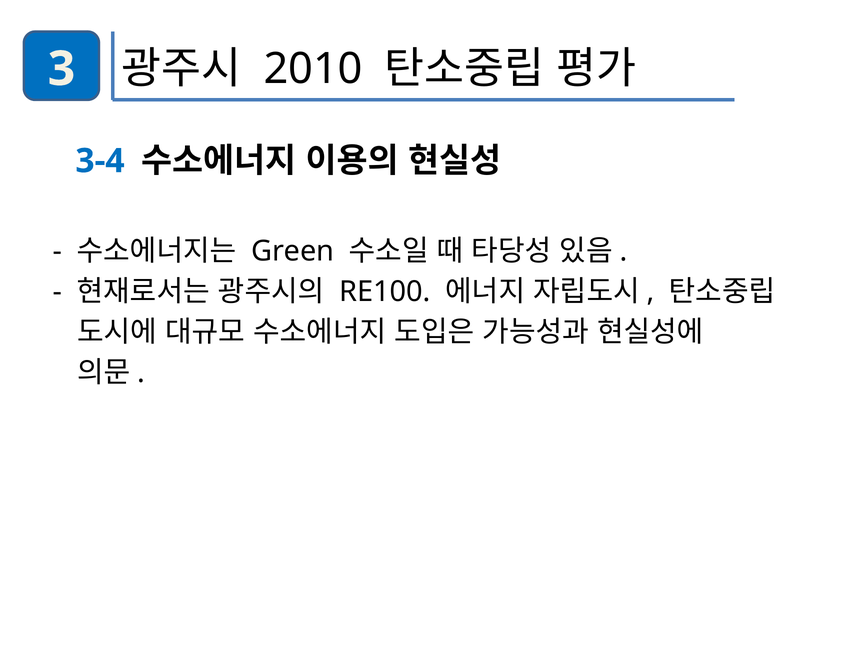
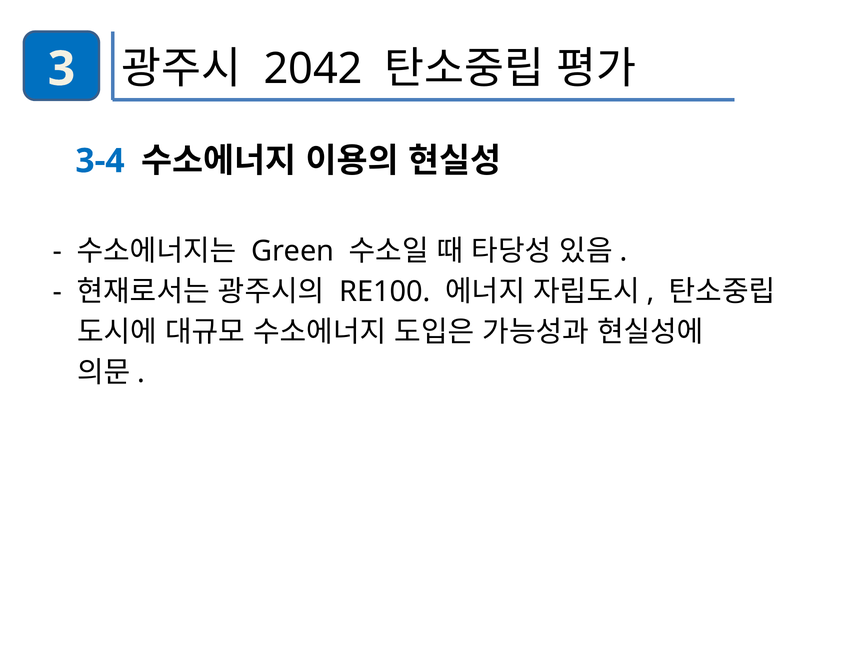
2010: 2010 -> 2042 (313, 69)
